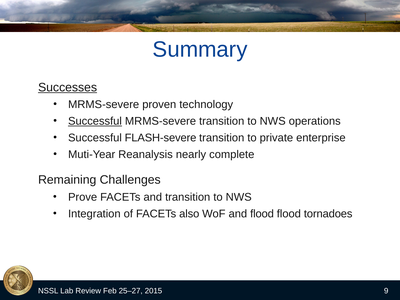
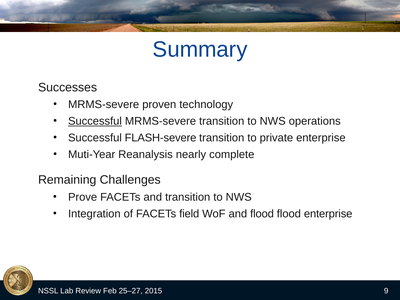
Successes underline: present -> none (68, 87)
also: also -> field (189, 214)
flood tornadoes: tornadoes -> enterprise (328, 214)
